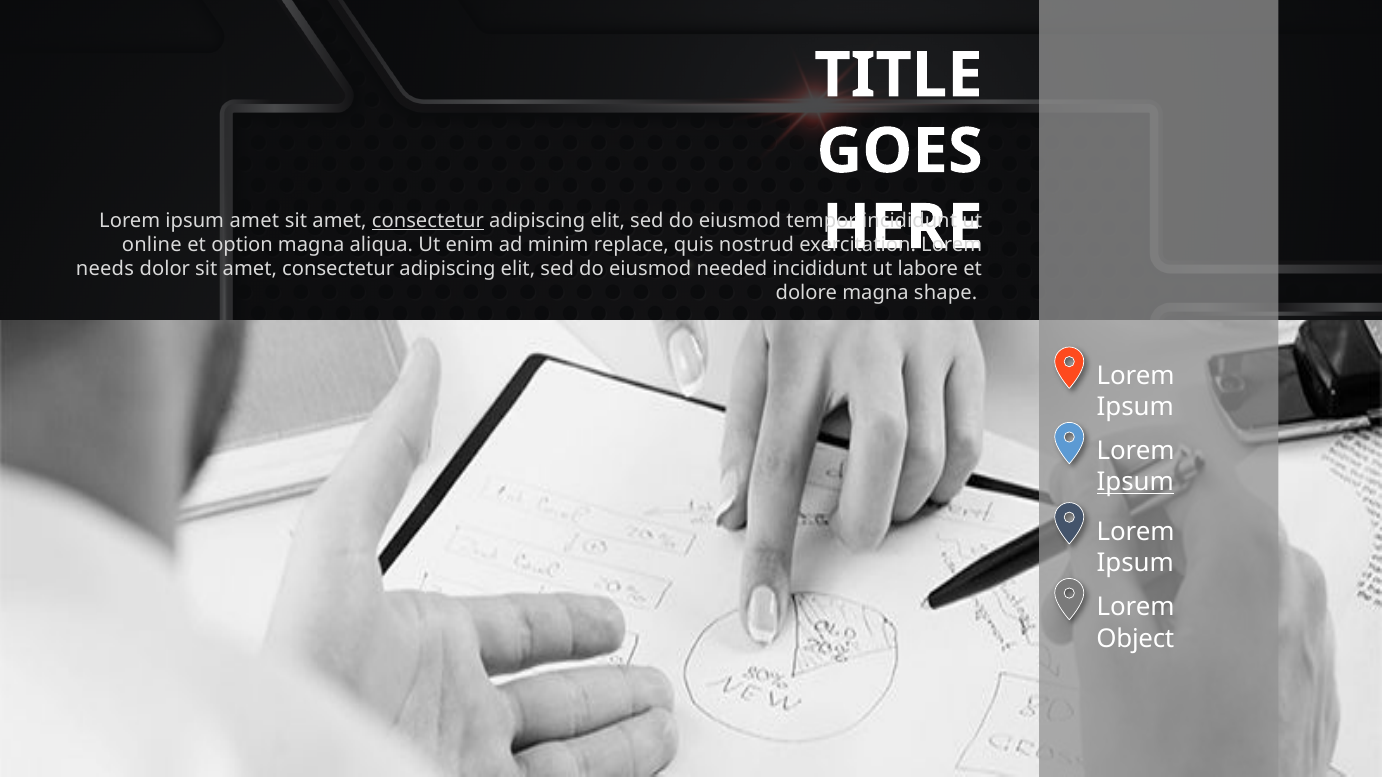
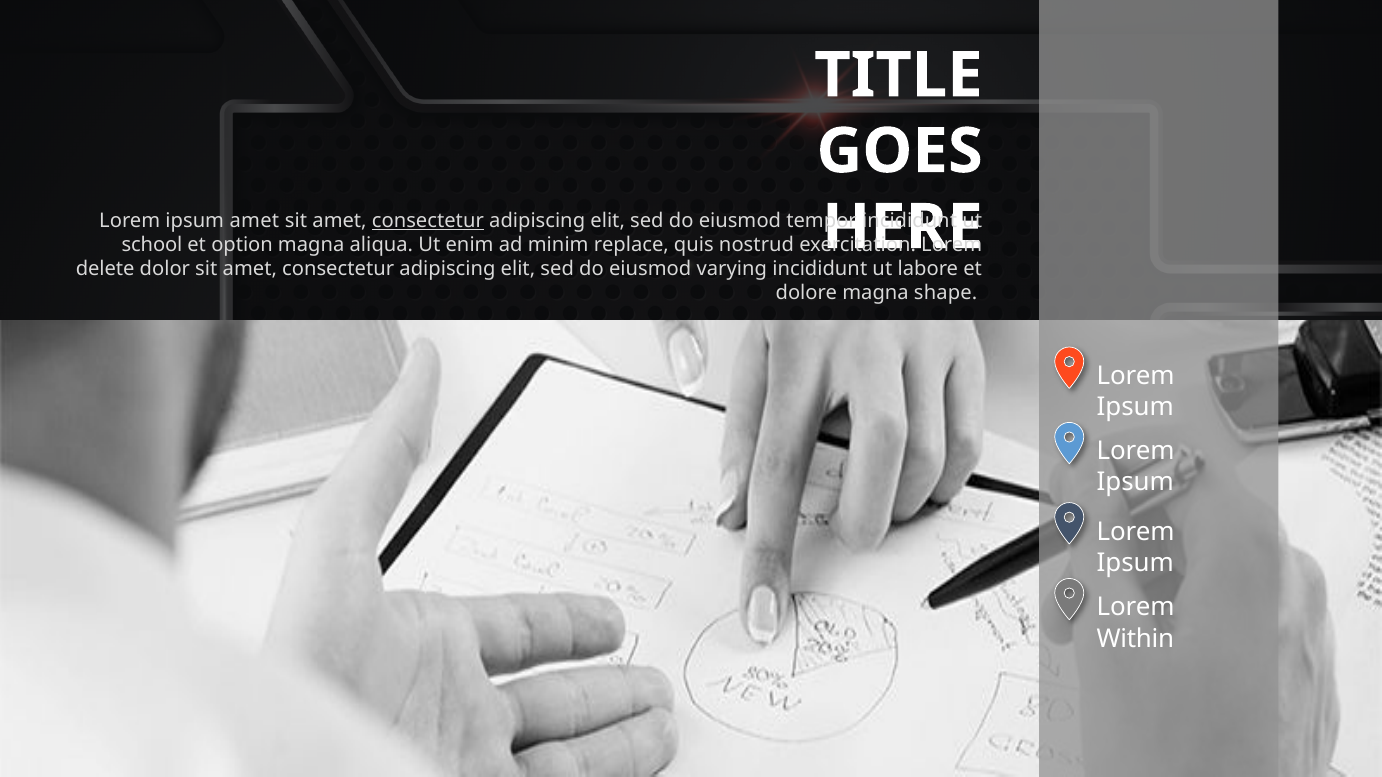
online: online -> school (152, 245)
needs: needs -> delete (105, 269)
needed: needed -> varying (732, 269)
Ipsum underline: present -> none (1135, 483)
Object: Object -> Within (1135, 639)
